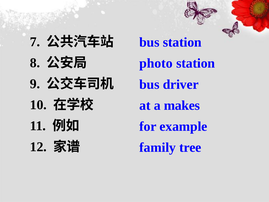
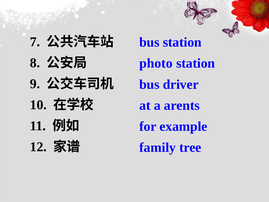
makes: makes -> arents (182, 105)
